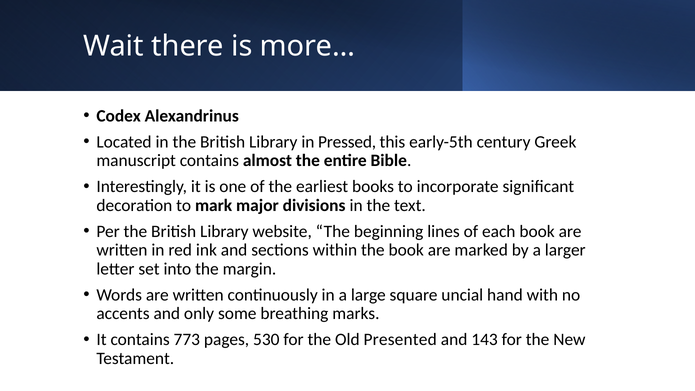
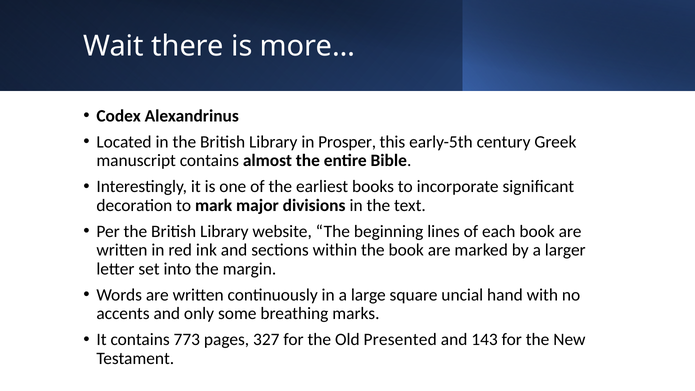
Pressed: Pressed -> Prosper (347, 142)
530: 530 -> 327 (266, 340)
